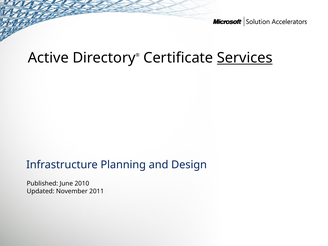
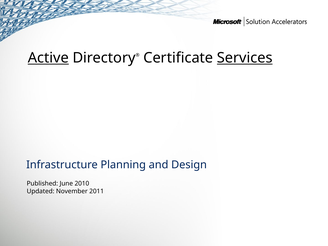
Active underline: none -> present (48, 58)
